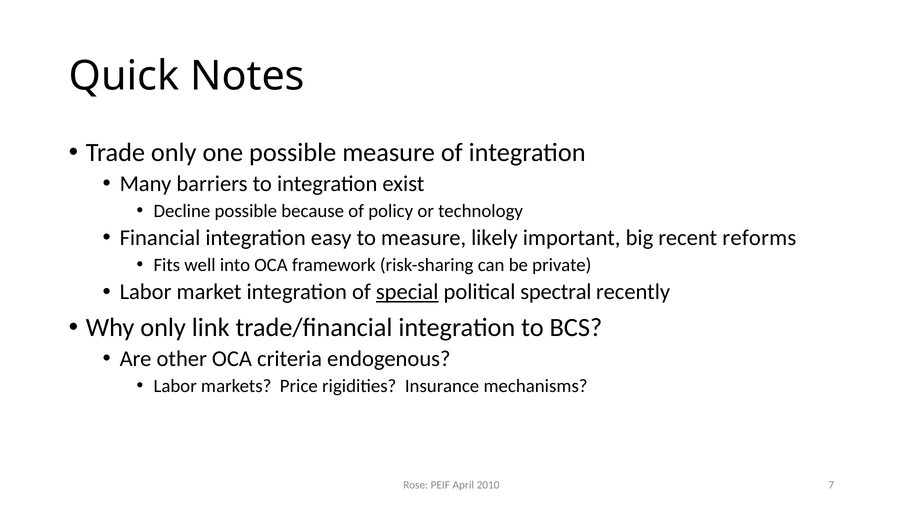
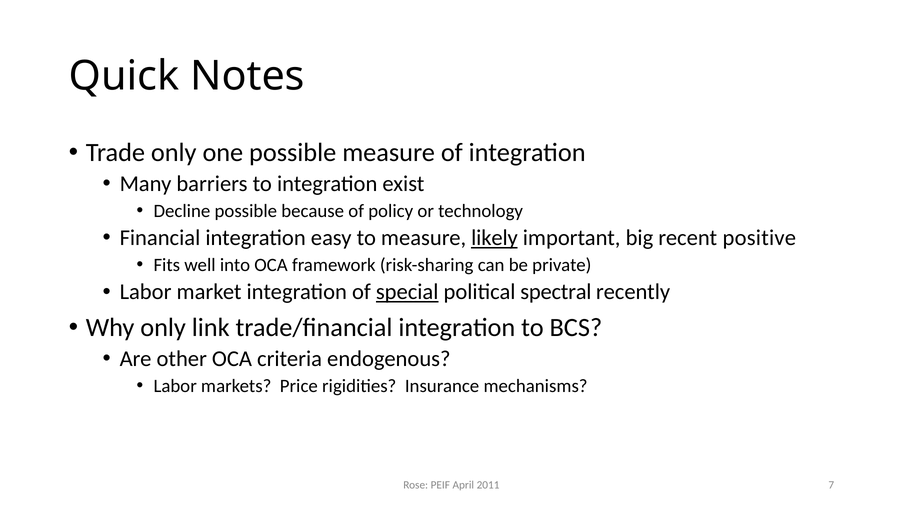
likely underline: none -> present (494, 238)
reforms: reforms -> positive (759, 238)
2010: 2010 -> 2011 (488, 485)
